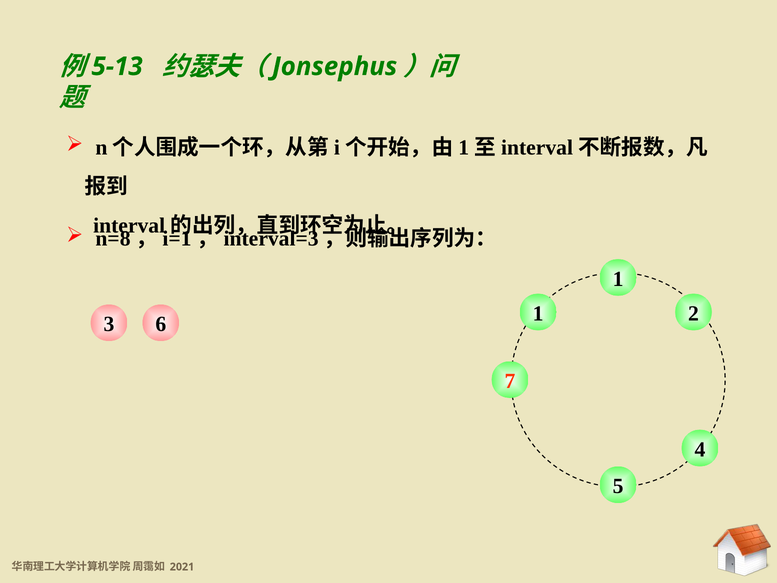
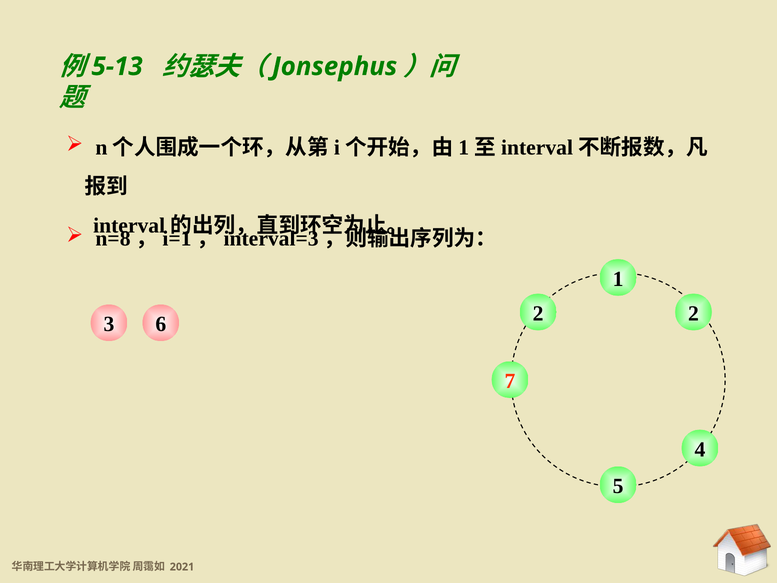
6 1: 1 -> 2 (538, 313)
